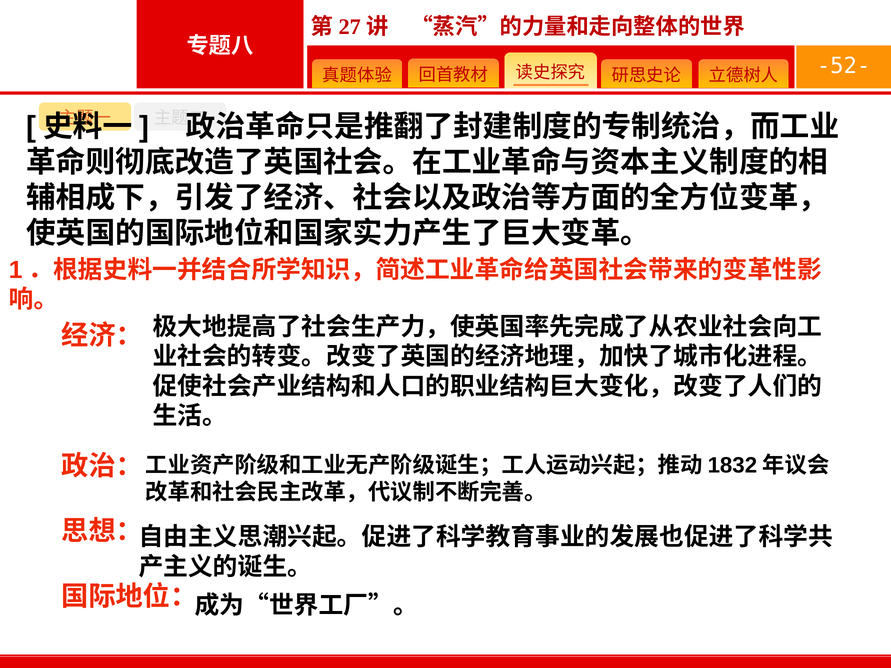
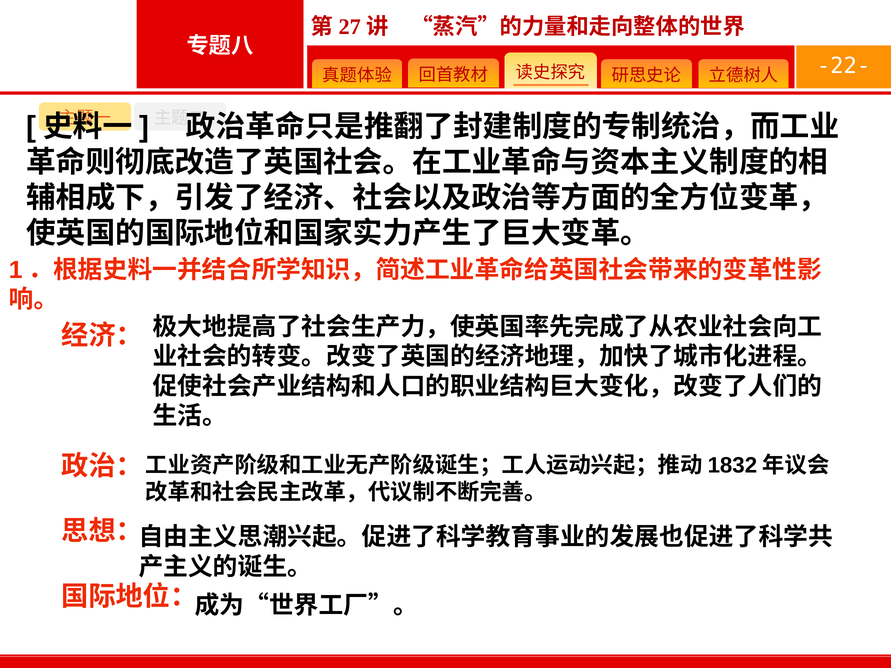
-52-: -52- -> -22- (844, 66)
